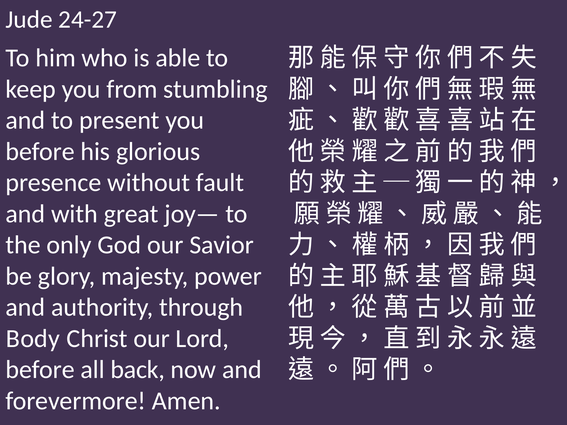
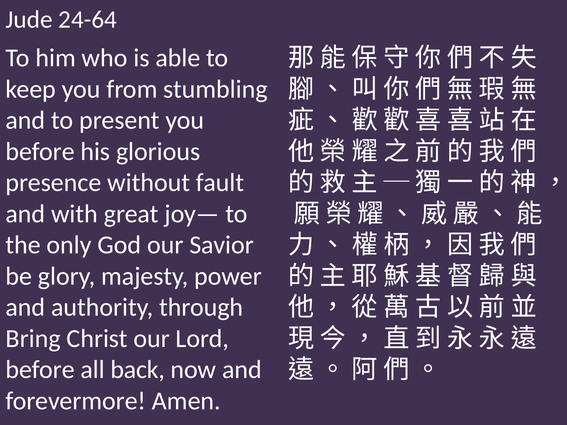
24-27: 24-27 -> 24-64 (88, 20)
Body: Body -> Bring (33, 339)
